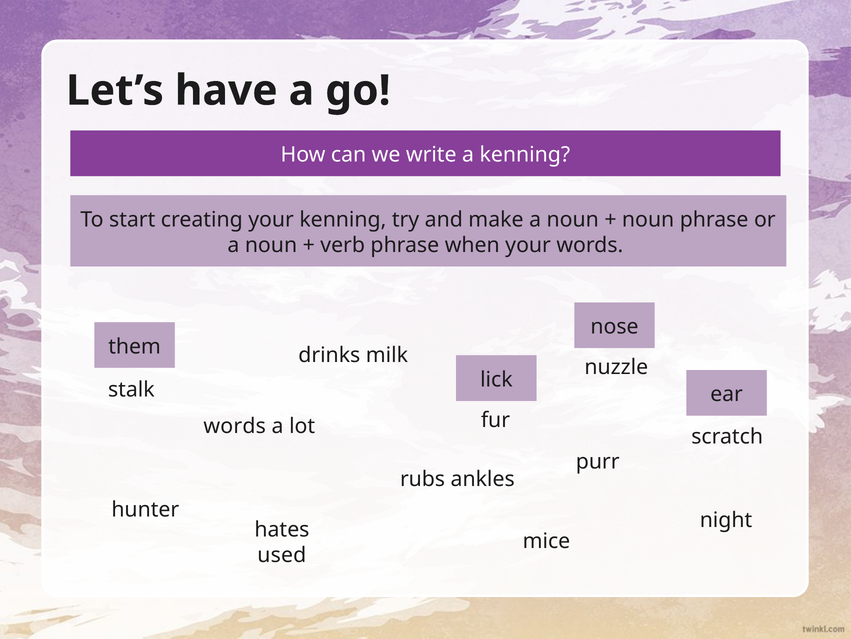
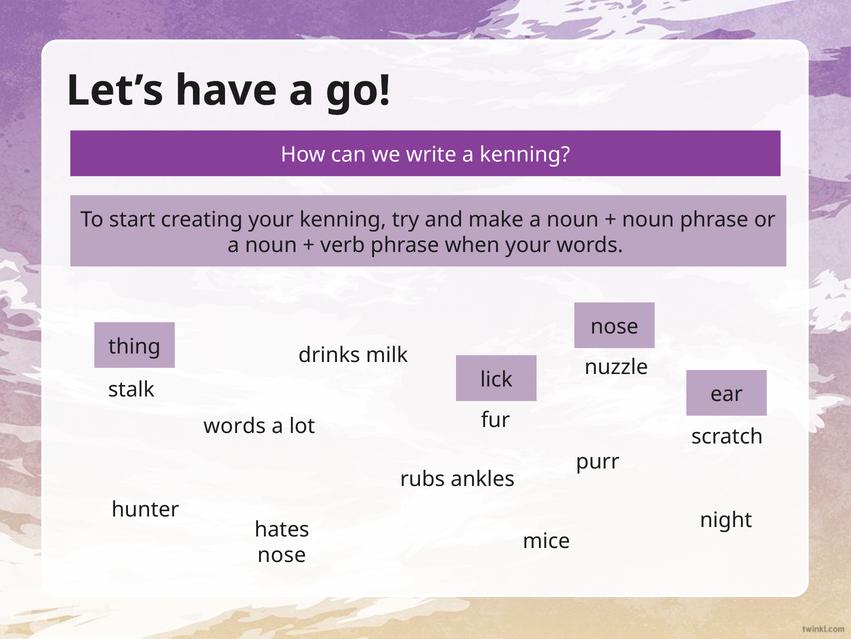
them: them -> thing (135, 346)
used: used -> nose (282, 554)
